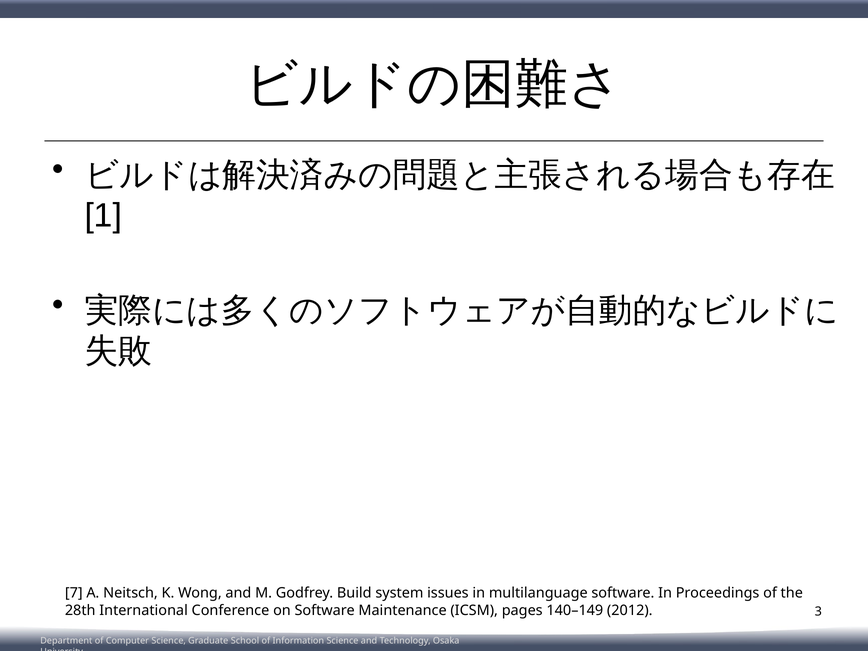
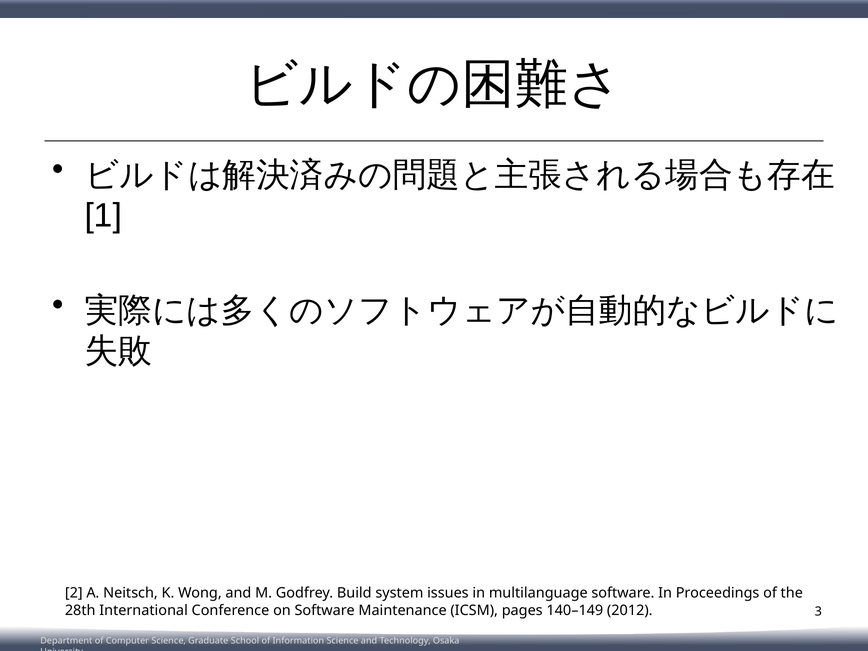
7: 7 -> 2 (74, 593)
